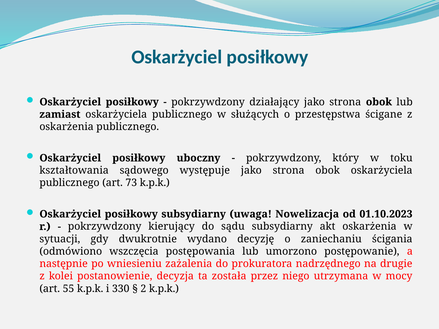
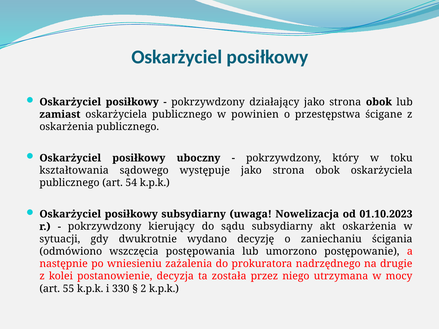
służących: służących -> powinien (255, 114)
73: 73 -> 54 (131, 183)
